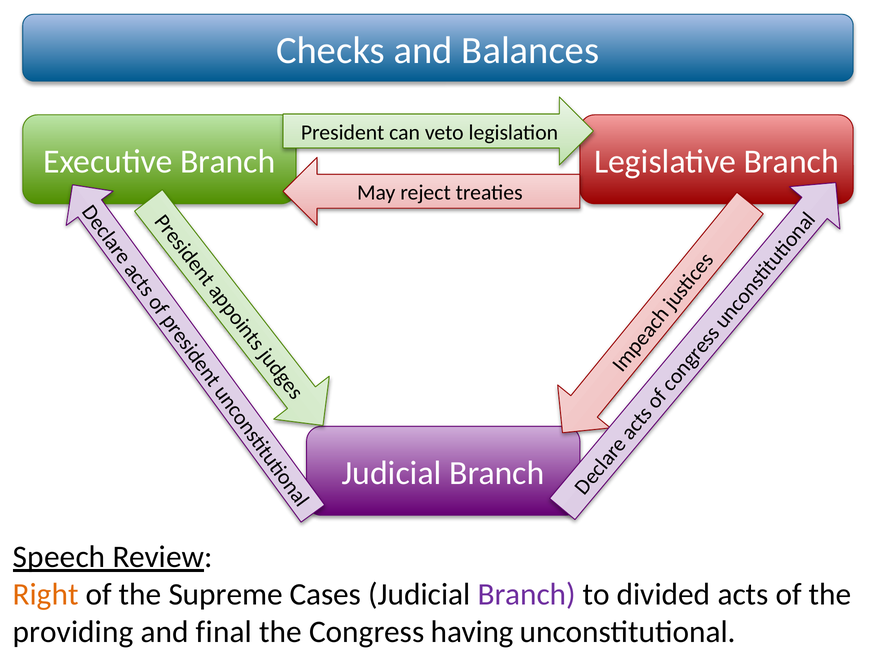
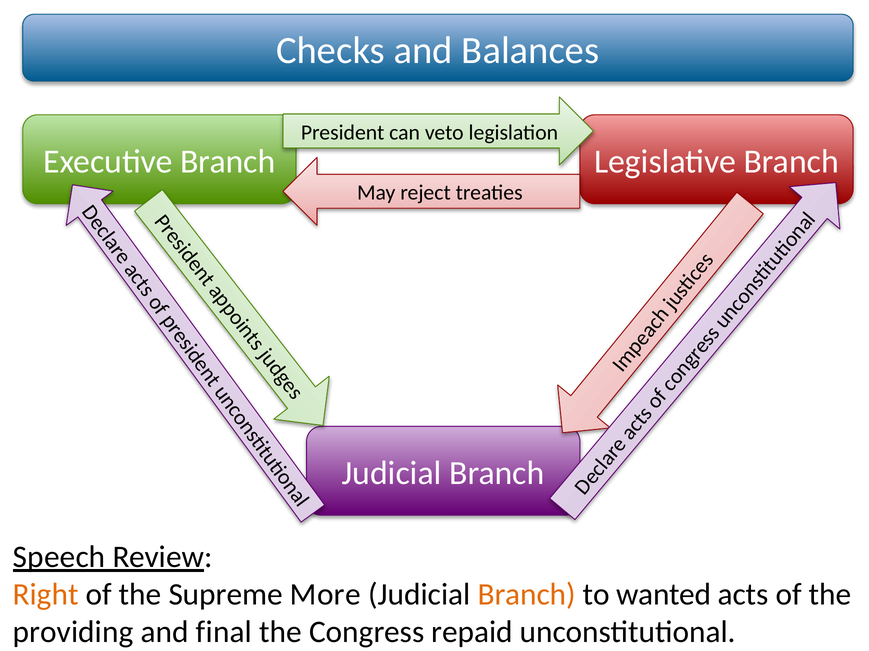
Cases: Cases -> More (325, 595)
Branch colour: purple -> orange (527, 595)
divided: divided -> wanted (664, 595)
having: having -> repaid (472, 633)
